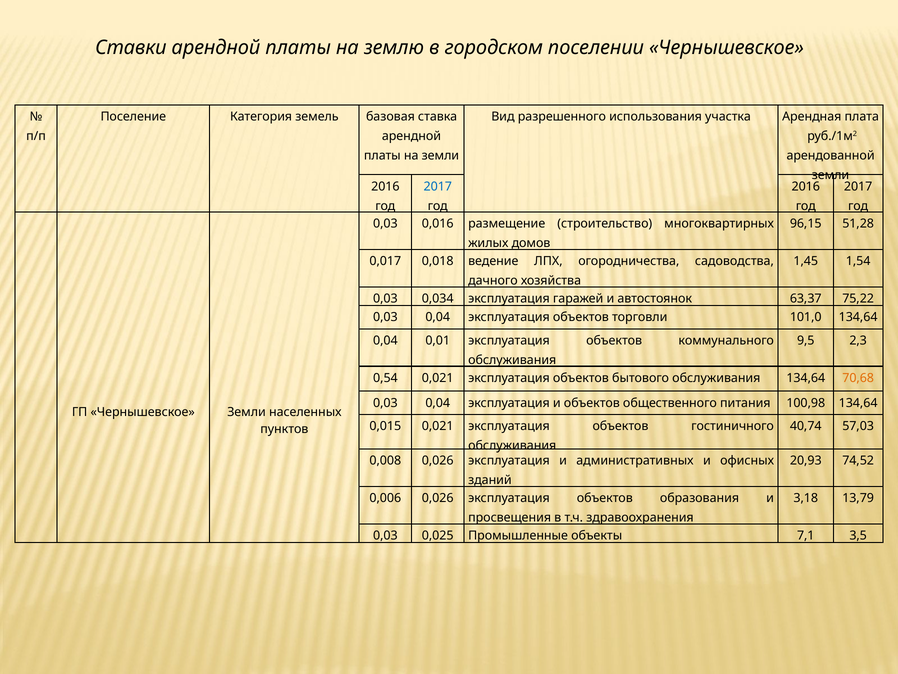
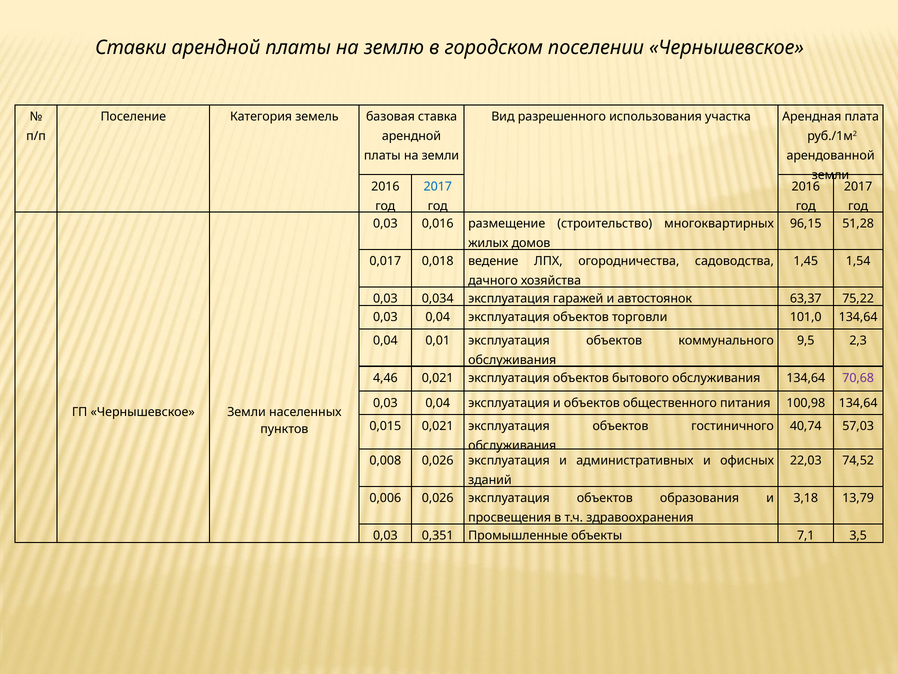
0,54: 0,54 -> 4,46 (385, 378)
70,68 colour: orange -> purple (858, 378)
20,93: 20,93 -> 22,03 (806, 460)
0,025: 0,025 -> 0,351 (438, 535)
